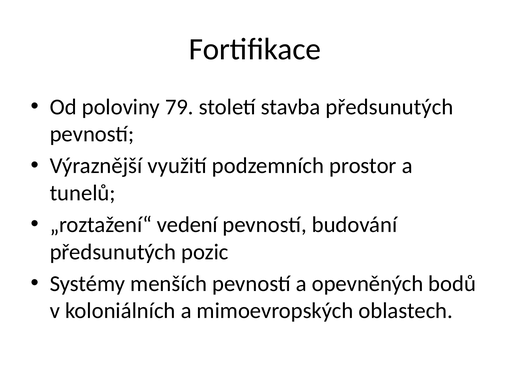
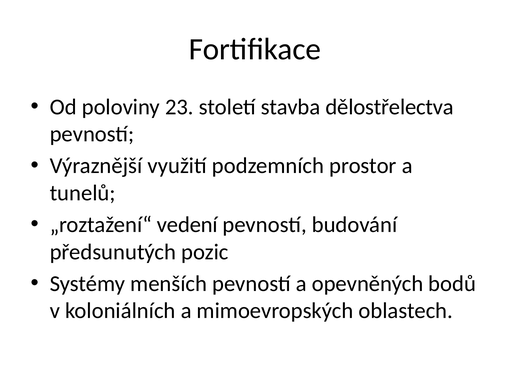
79: 79 -> 23 (179, 107)
stavba předsunutých: předsunutých -> dělostřelectva (390, 107)
